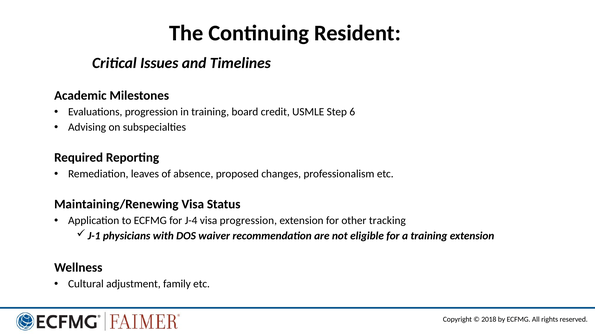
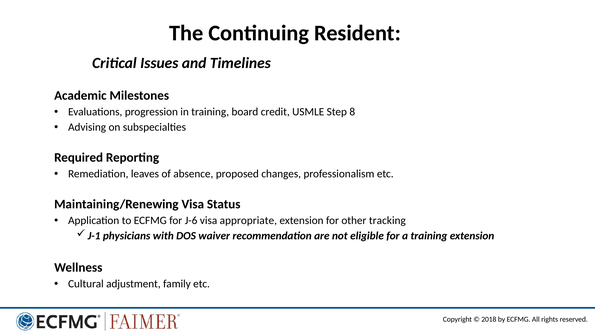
6: 6 -> 8 (352, 112)
J-4: J-4 -> J-6 (191, 221)
visa progression: progression -> appropriate (248, 221)
